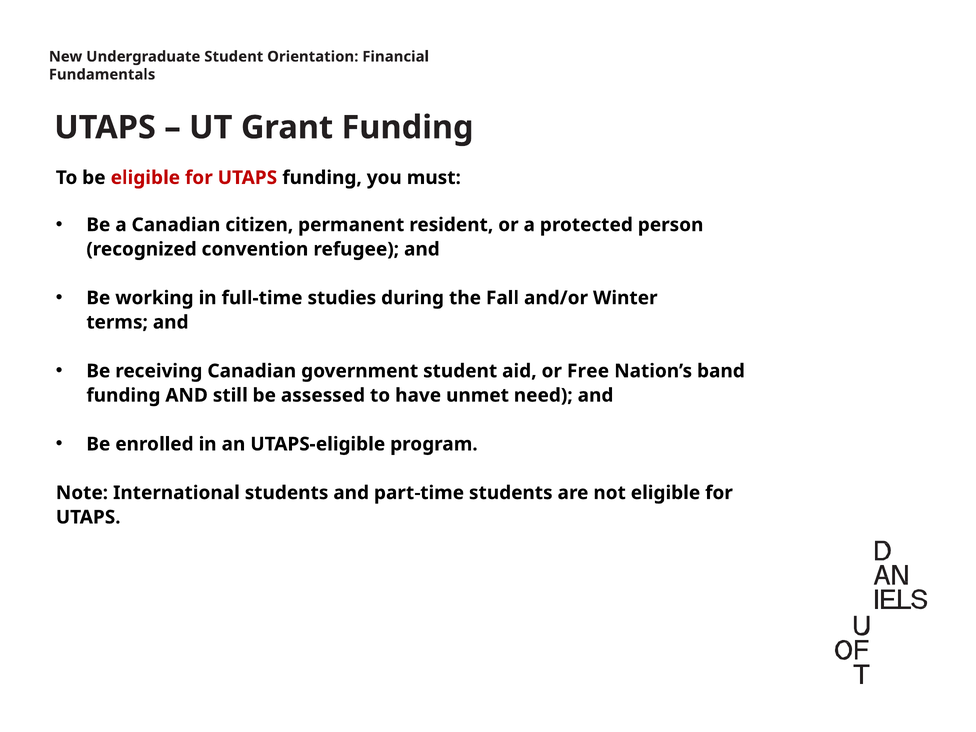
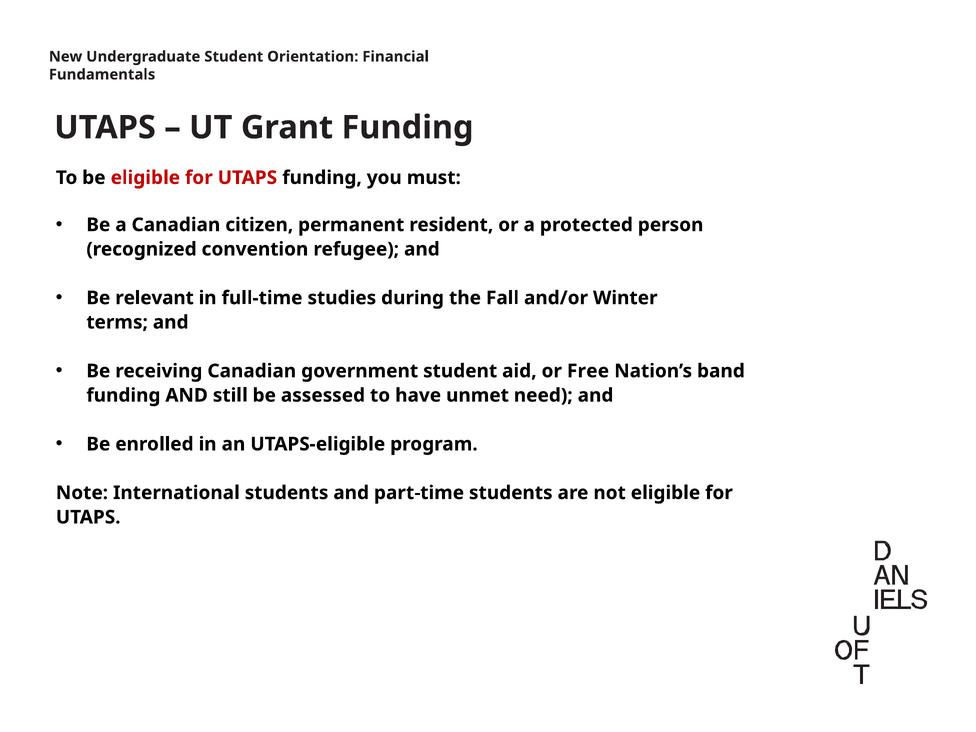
working: working -> relevant (155, 298)
